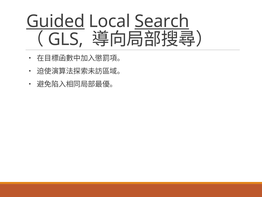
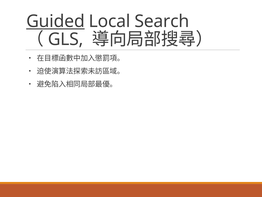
Search underline: present -> none (162, 21)
